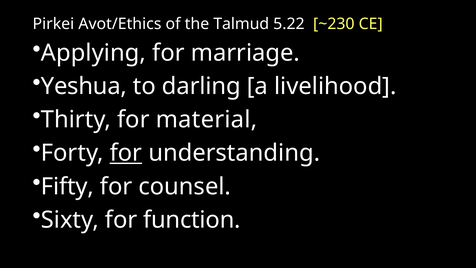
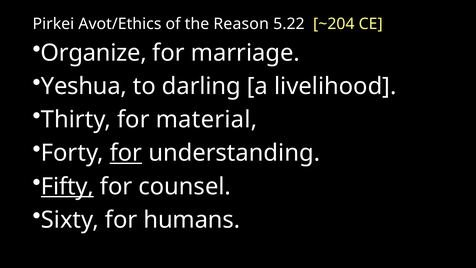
Talmud: Talmud -> Reason (241, 24)
~230: ~230 -> ~204 (334, 24)
Applying: Applying -> Organize (94, 53)
Fifty underline: none -> present (67, 186)
function: function -> humans (192, 220)
